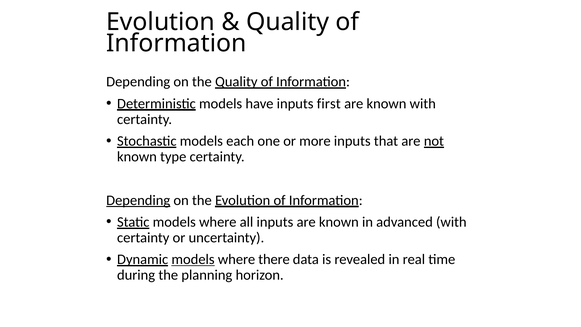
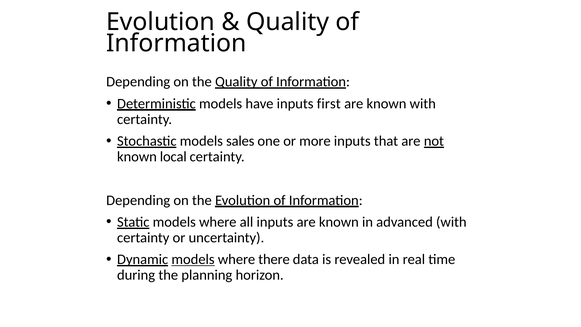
each: each -> sales (240, 141)
type: type -> local (173, 157)
Depending underline: present -> none (138, 200)
